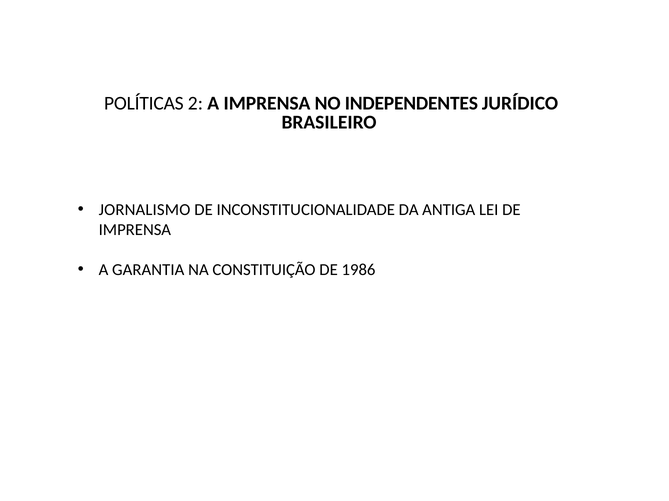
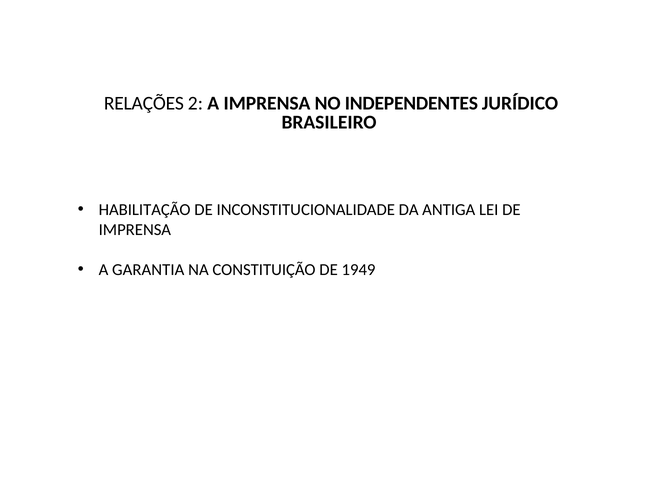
POLÍTICAS: POLÍTICAS -> RELAÇÕES (144, 104)
JORNALISMO: JORNALISMO -> HABILITAÇÃO (145, 210)
1986: 1986 -> 1949 (359, 270)
